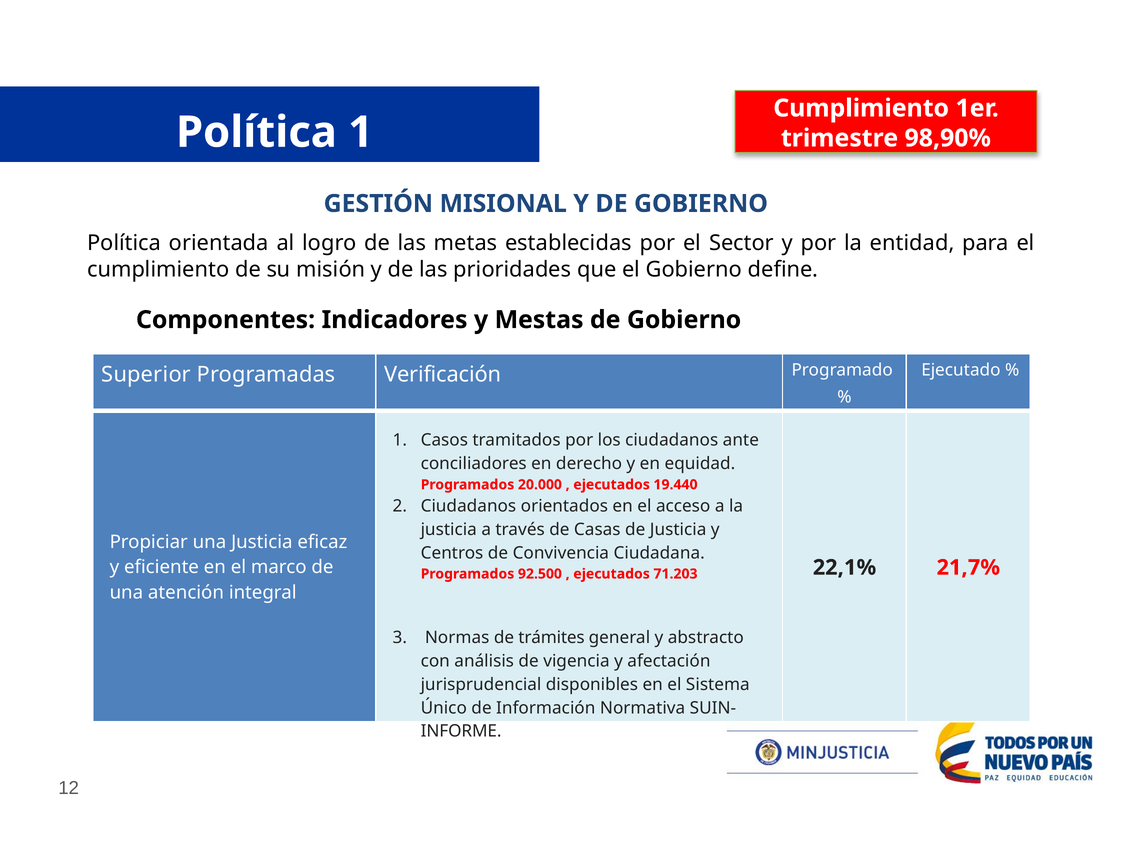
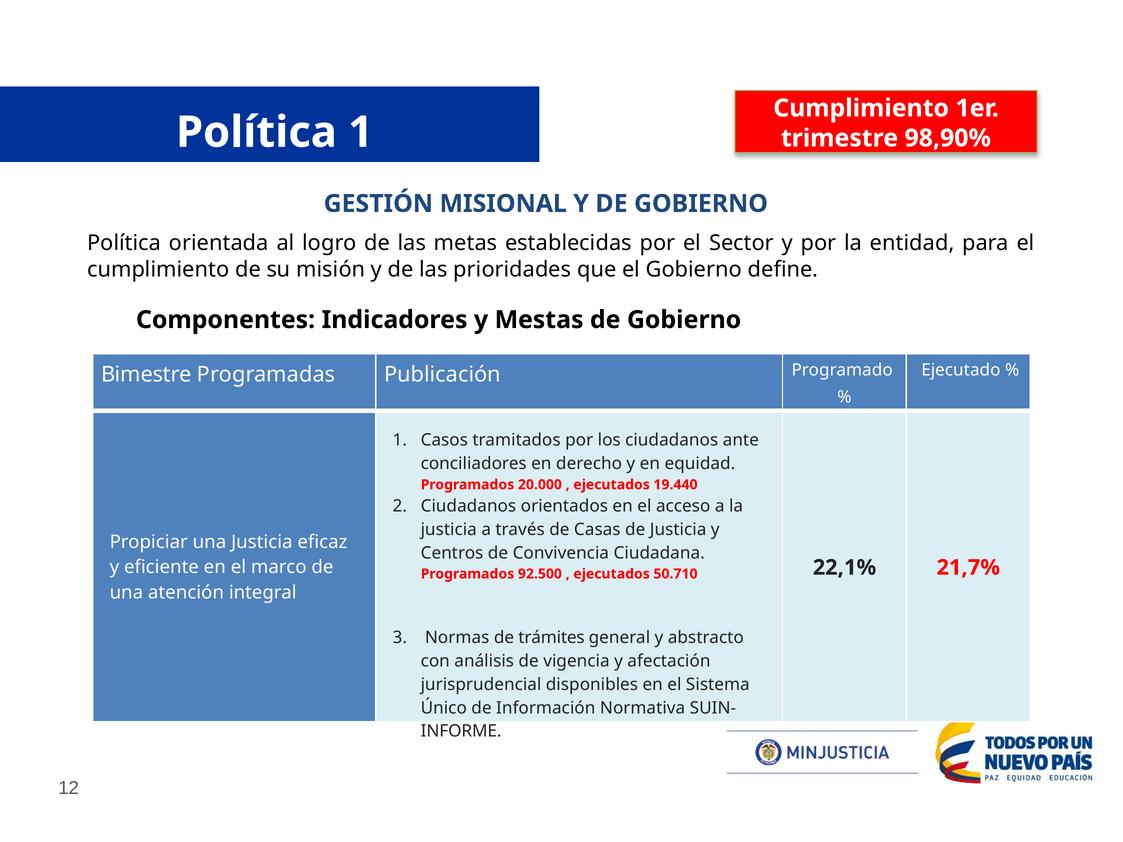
Superior: Superior -> Bimestre (146, 375)
Verificación: Verificación -> Publicación (443, 375)
71.203: 71.203 -> 50.710 (676, 574)
